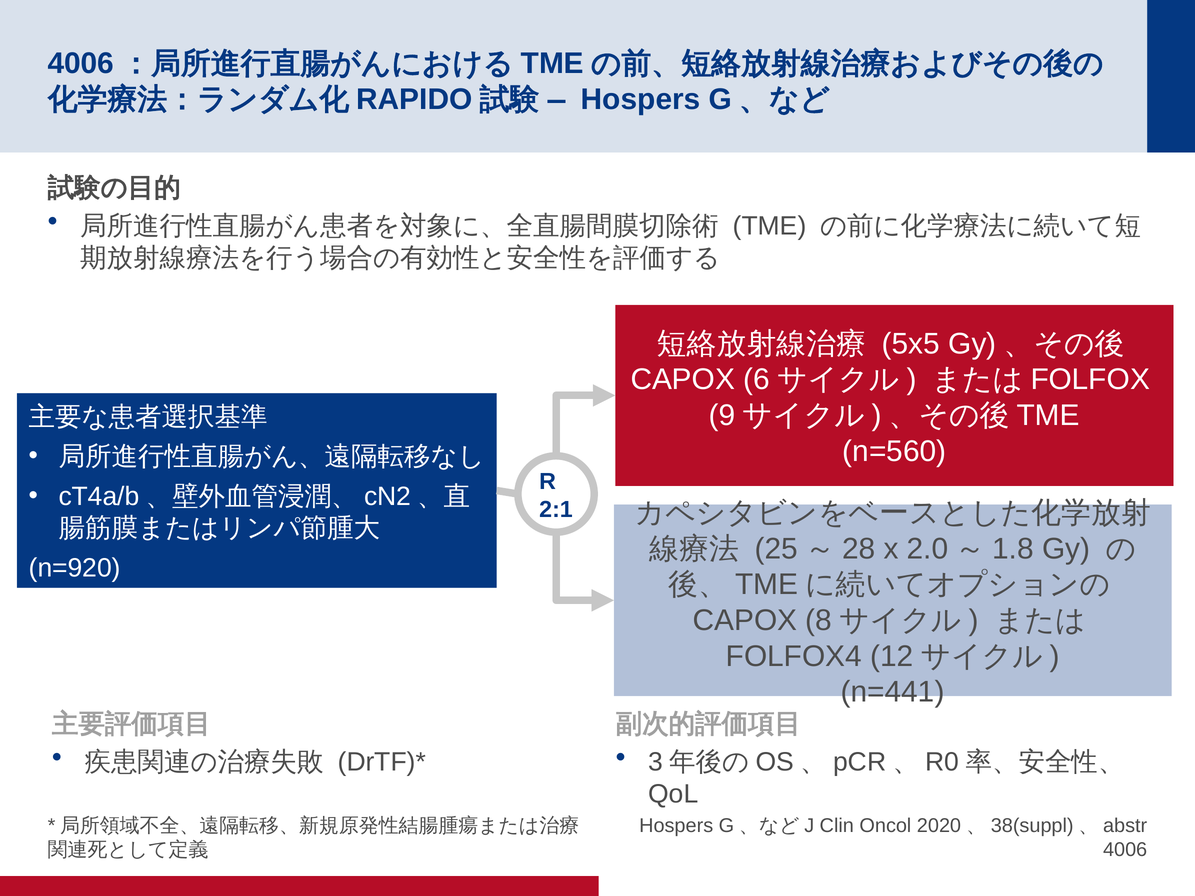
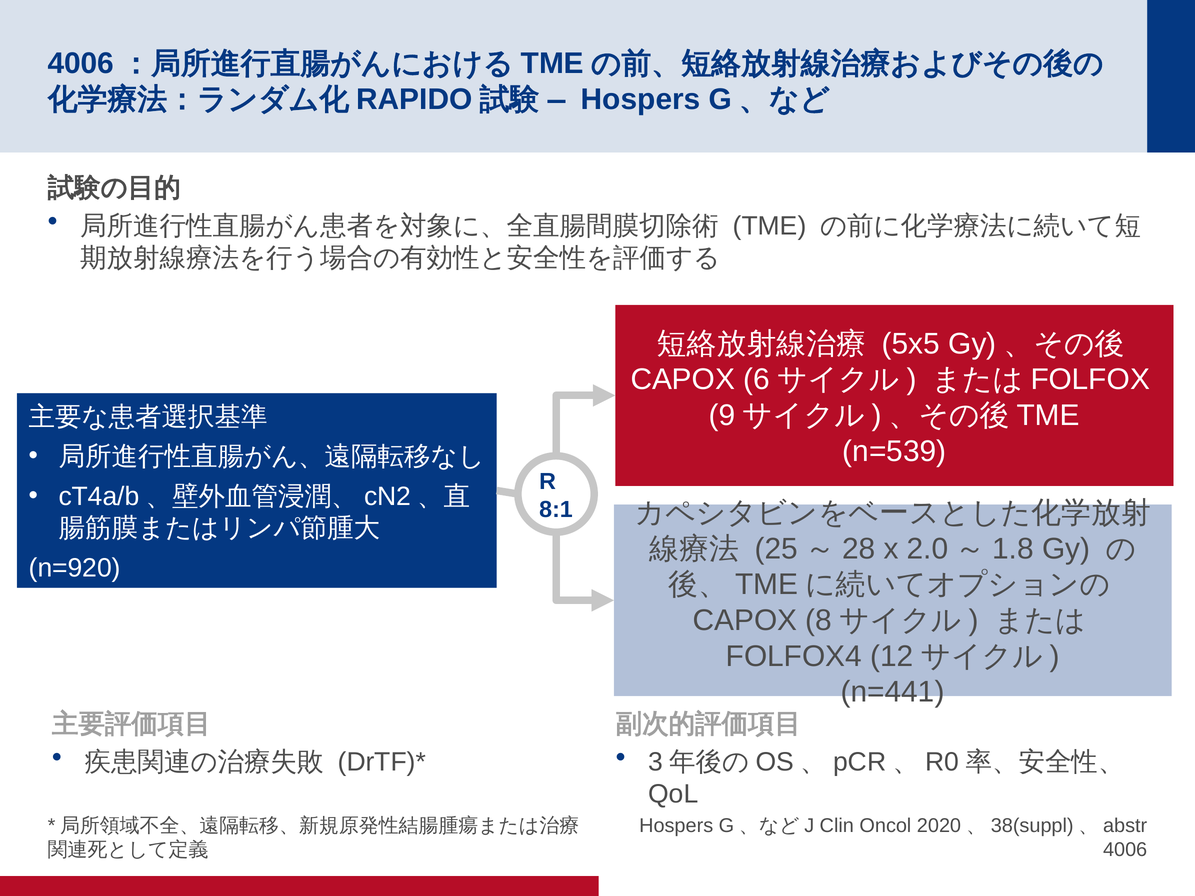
n=560: n=560 -> n=539 (894, 451)
2:1: 2:1 -> 8:1 (556, 510)
